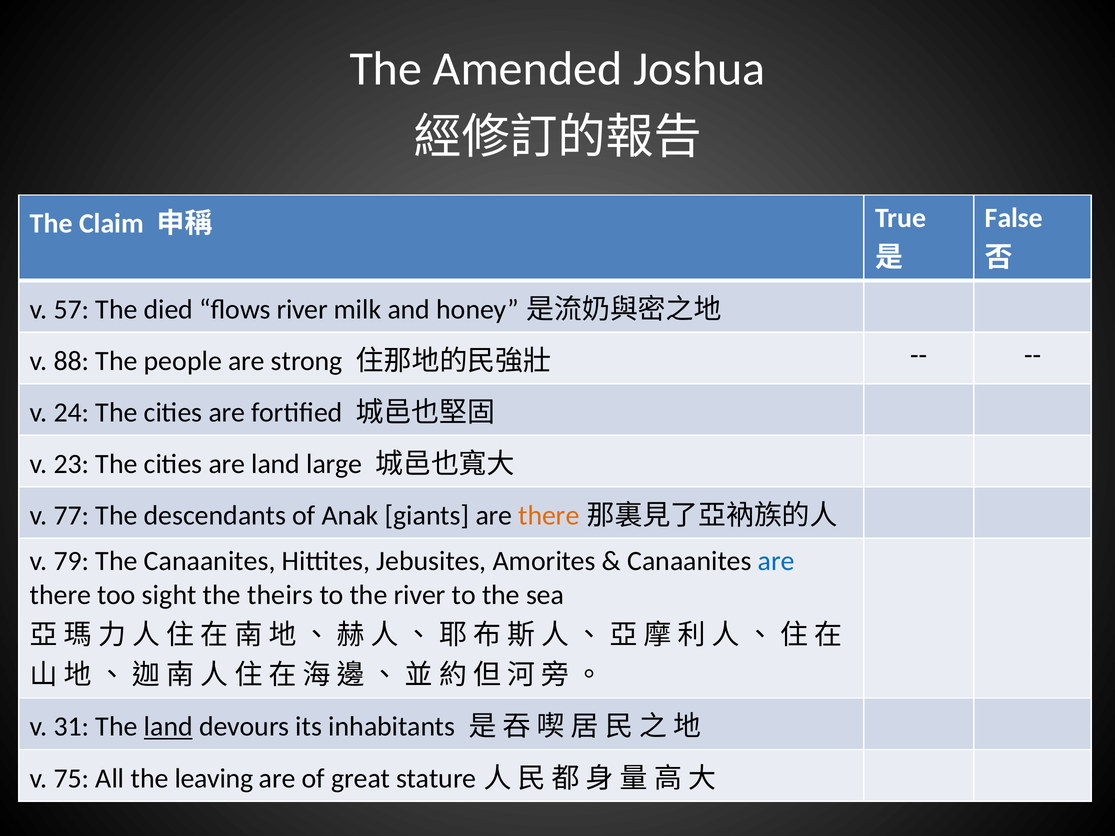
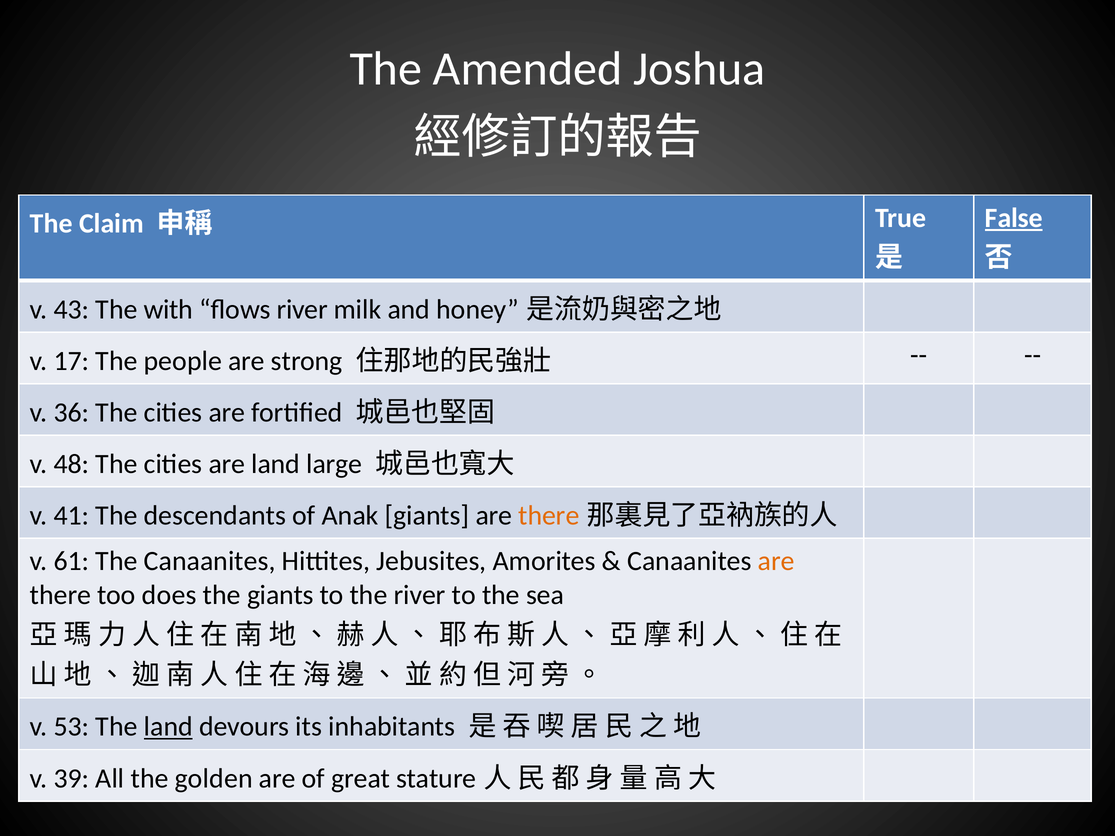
False underline: none -> present (1014, 218)
57: 57 -> 43 (71, 309)
died: died -> with (168, 309)
88: 88 -> 17 (71, 361)
24: 24 -> 36 (71, 412)
23: 23 -> 48 (71, 464)
77: 77 -> 41 (71, 516)
79: 79 -> 61 (71, 561)
are colour: blue -> orange (776, 561)
sight: sight -> does (169, 595)
the theirs: theirs -> giants (280, 595)
31: 31 -> 53 (71, 727)
75: 75 -> 39 (71, 779)
leaving: leaving -> golden (214, 779)
